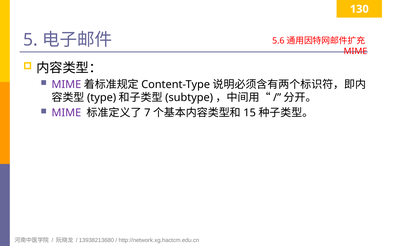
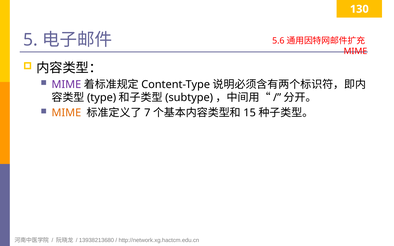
MIME colour: purple -> orange (66, 113)
